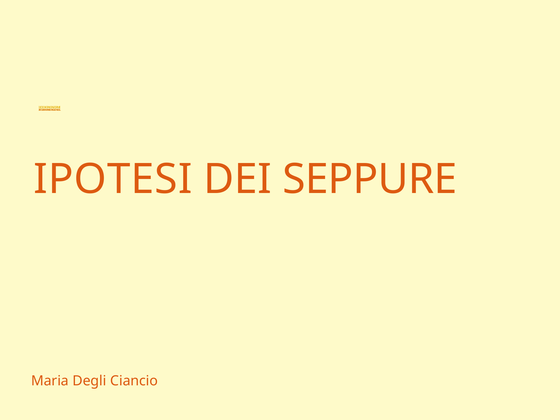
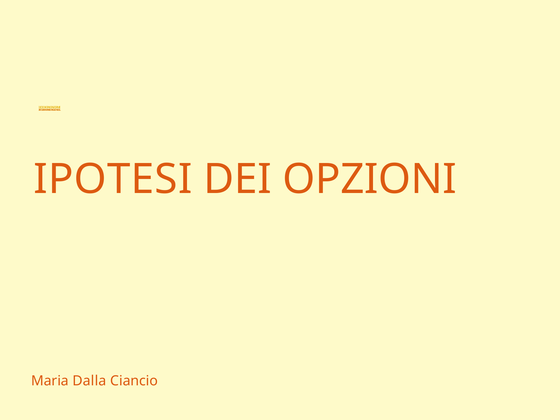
SEPPURE: SEPPURE -> OPZIONI (370, 179)
Degli: Degli -> Dalla (89, 381)
